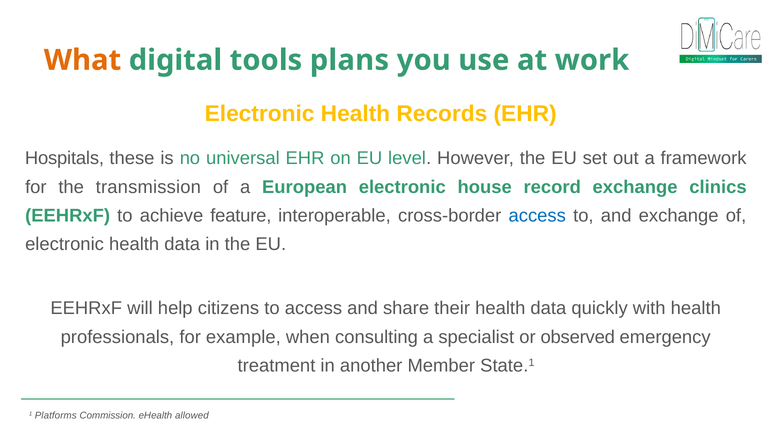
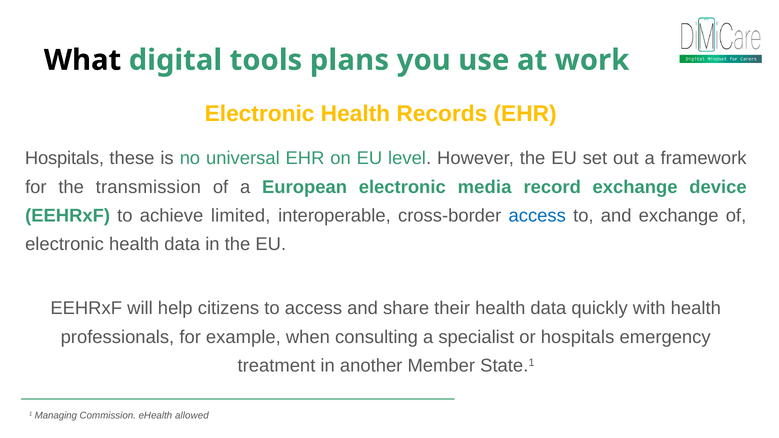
What colour: orange -> black (83, 60)
house: house -> media (485, 187)
clinics: clinics -> device (718, 187)
feature: feature -> limited (241, 216)
or observed: observed -> hospitals (578, 337)
Platforms: Platforms -> Managing (56, 416)
